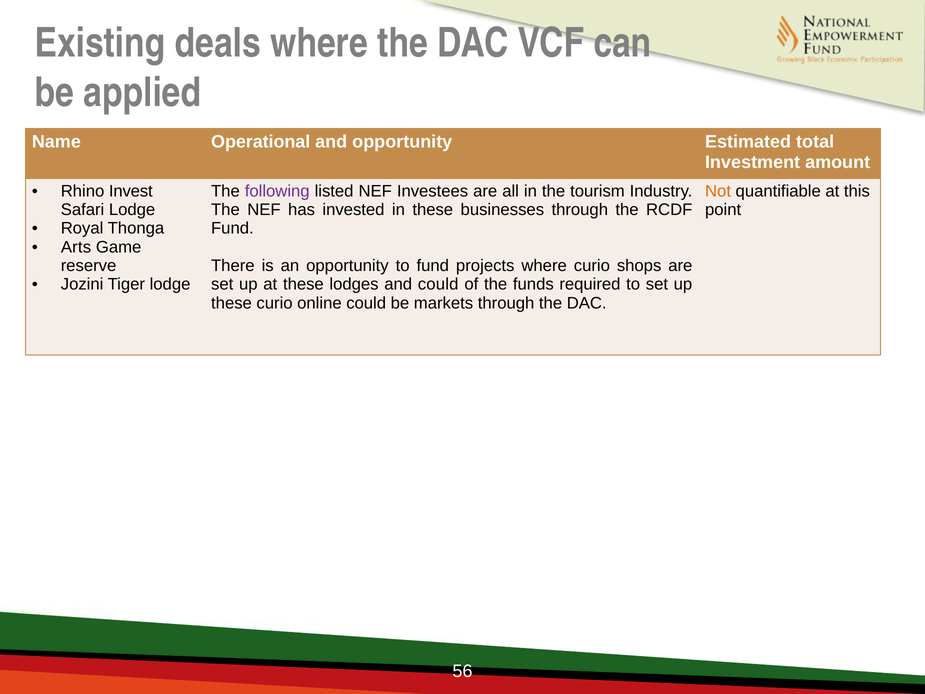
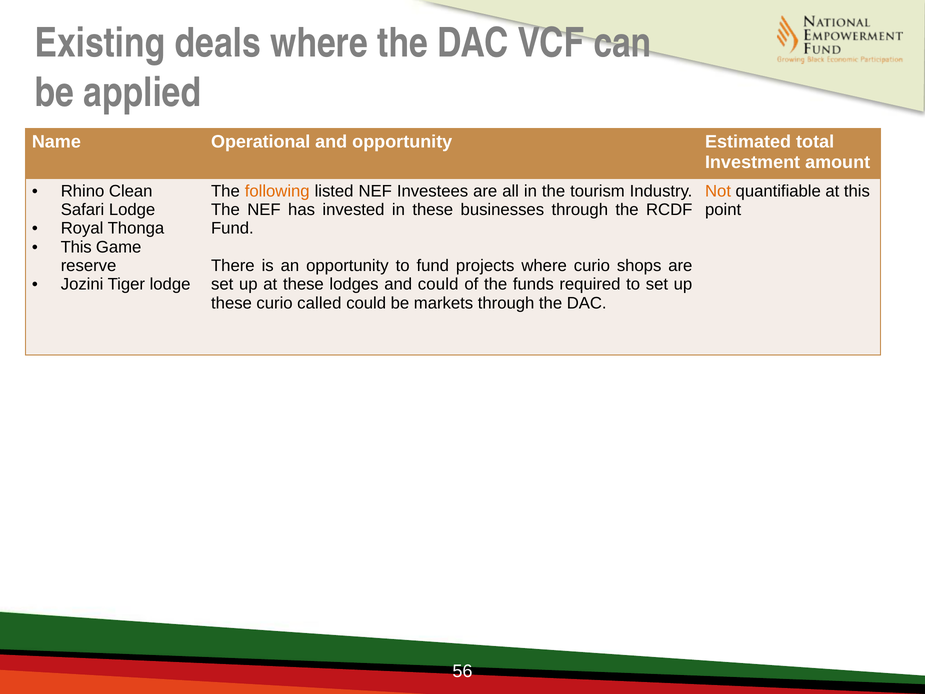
Invest: Invest -> Clean (131, 191)
following colour: purple -> orange (277, 191)
Arts: Arts -> This (76, 247)
online: online -> called (319, 303)
